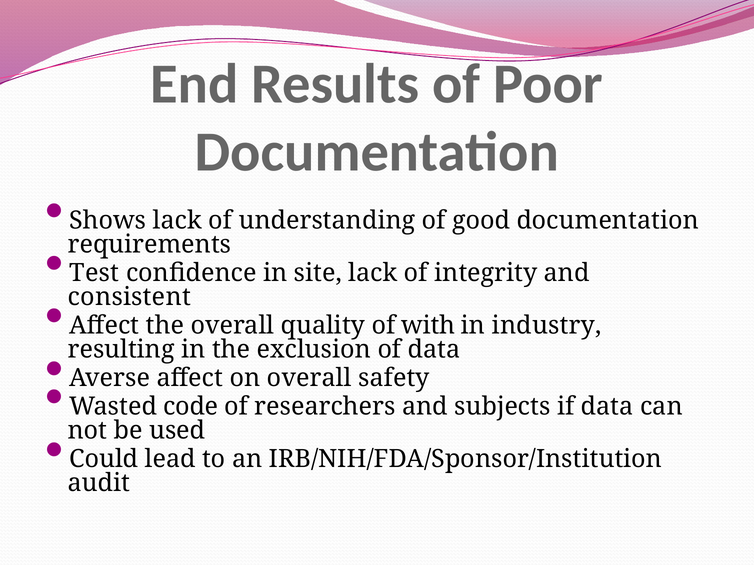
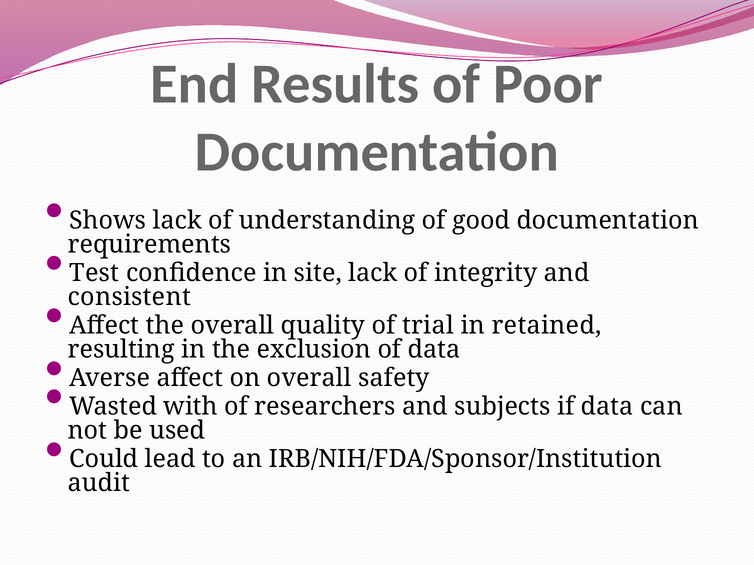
with: with -> trial (428, 326)
industry: industry -> retained (547, 326)
code: code -> with (191, 407)
